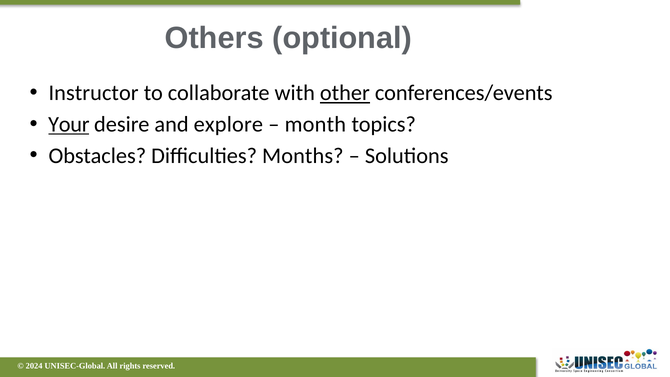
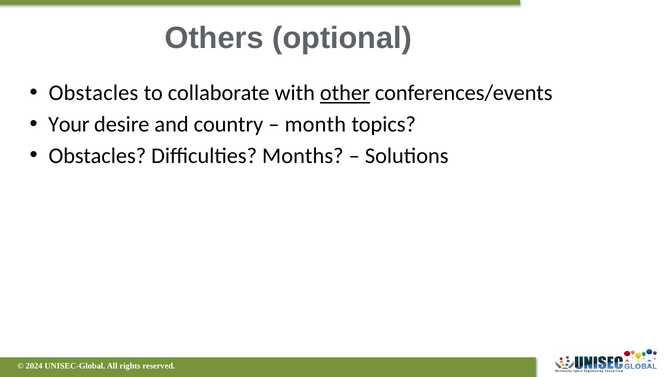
Instructor: Instructor -> Obstacles (94, 93)
Your underline: present -> none (69, 124)
explore: explore -> country (229, 124)
